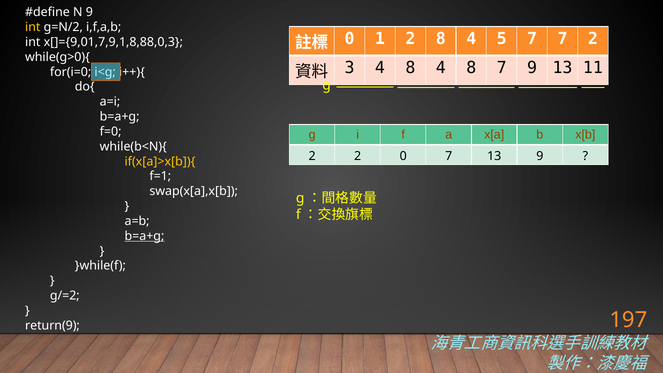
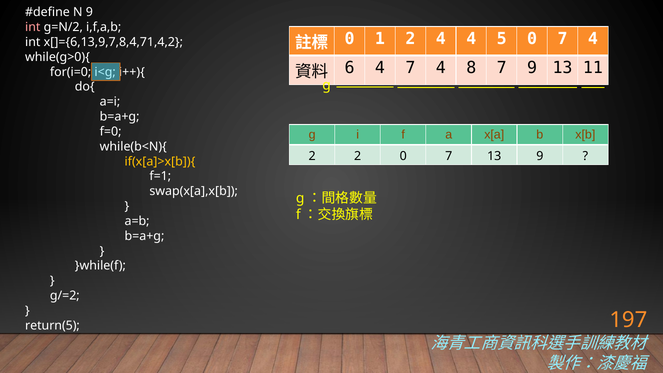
int colour: yellow -> pink (33, 27)
2 8: 8 -> 4 (441, 39)
5 7: 7 -> 0 (532, 39)
2: 2 -> 4 (593, 39)
x[]={9,01,7,9,1,8,88,0,3: x[]={9,01,7,9,1,8,88,0,3 -> x[]={6,13,9,7,8,4,71,4,2 (113, 42)
3: 3 -> 6 (350, 68)
8: 8 -> 7 (410, 68)
b=a+g underline: present -> none (144, 236)
return(9: return(9 -> return(5 (52, 325)
